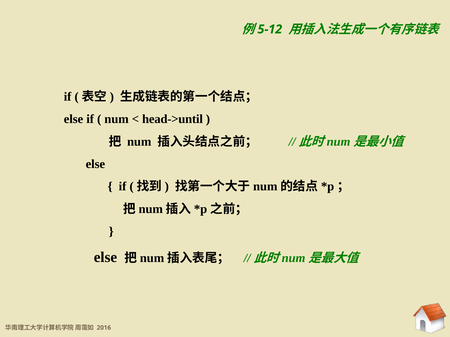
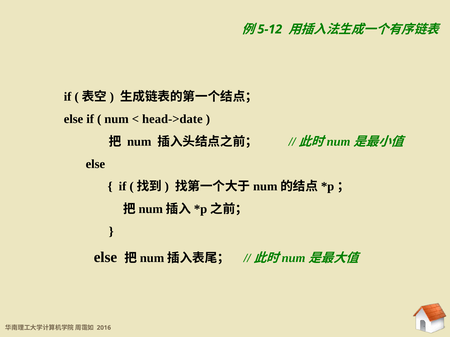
head->until: head->until -> head->date (172, 119)
